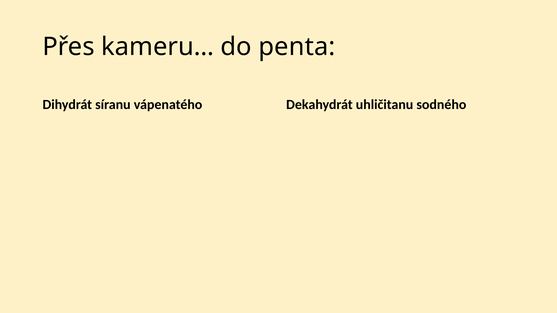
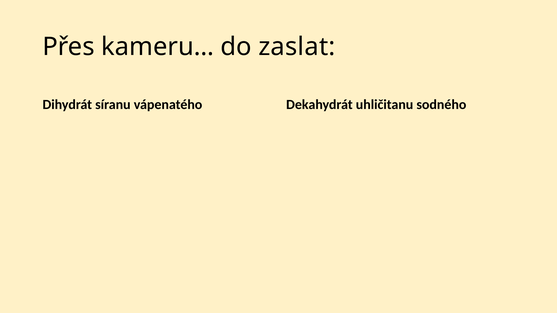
penta: penta -> zaslat (297, 47)
